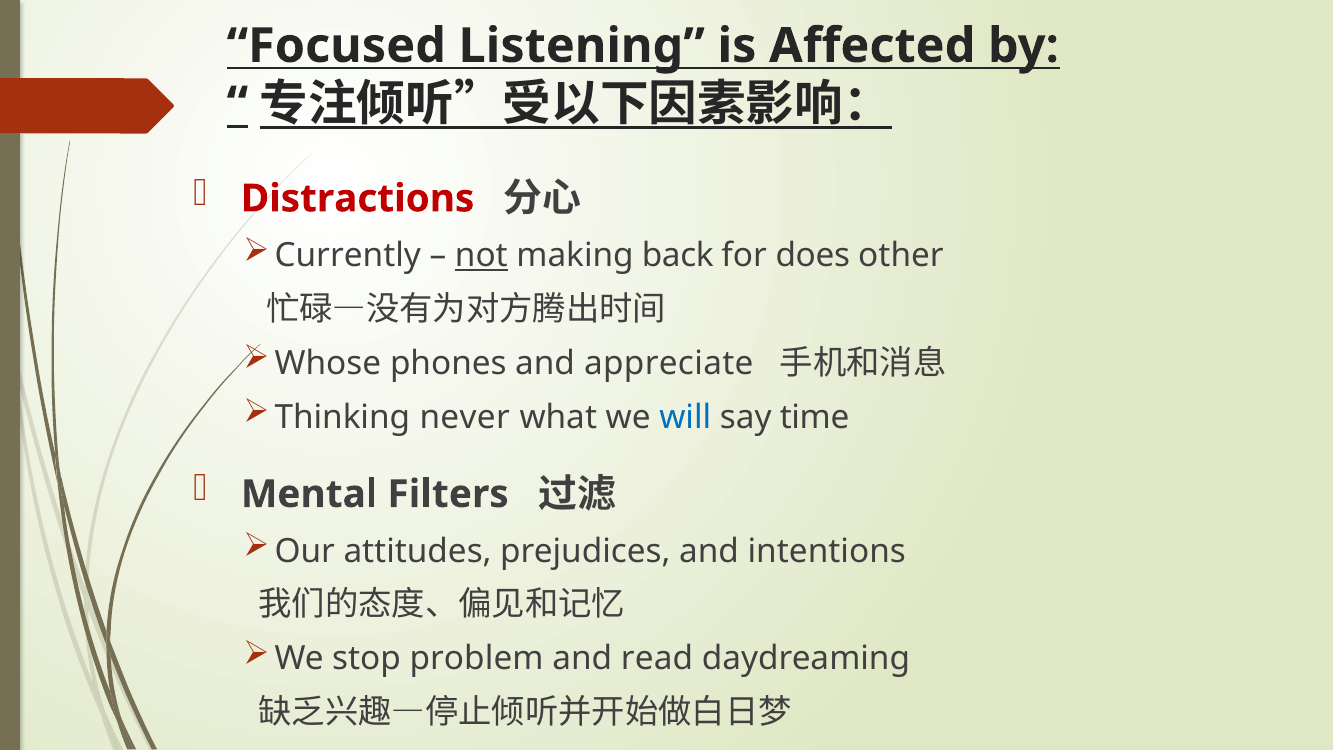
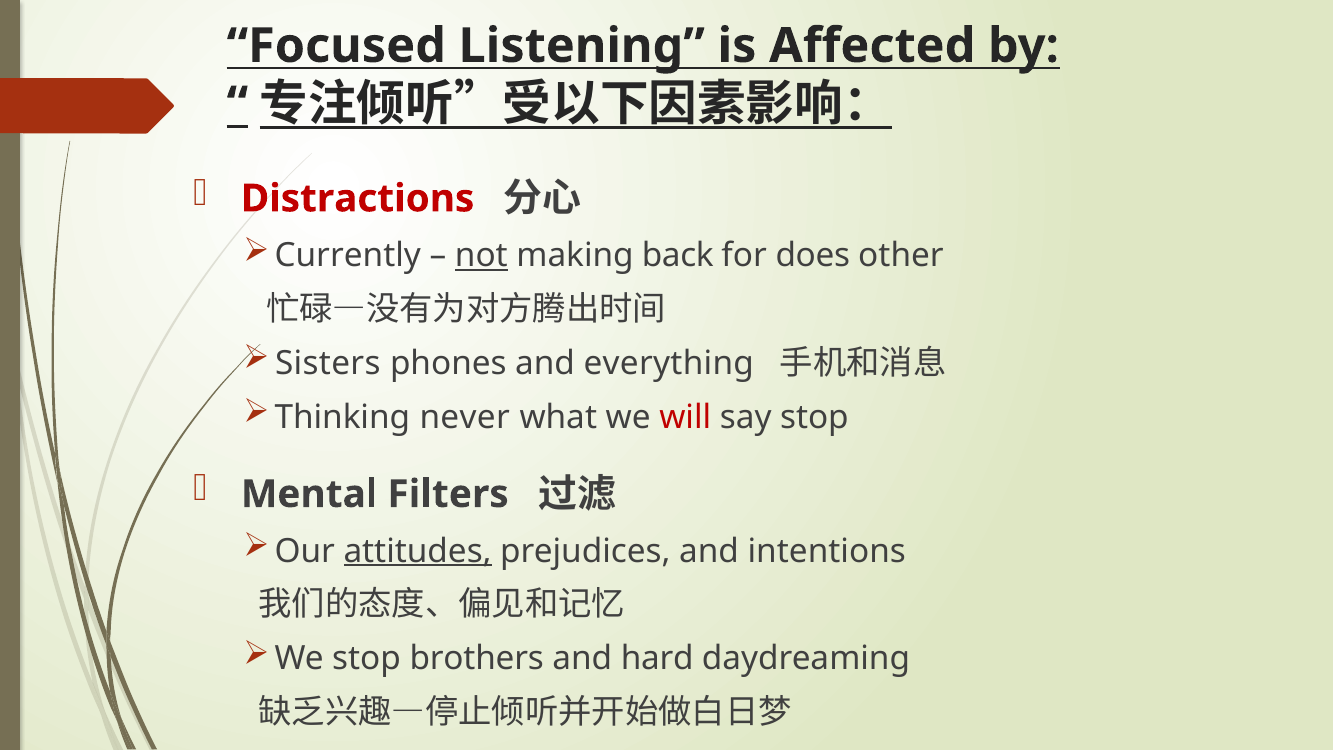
Whose: Whose -> Sisters (328, 363)
appreciate: appreciate -> everything (669, 363)
will colour: blue -> red (685, 417)
say time: time -> stop (814, 417)
attitudes underline: none -> present (418, 551)
problem: problem -> brothers (477, 659)
read: read -> hard (657, 659)
